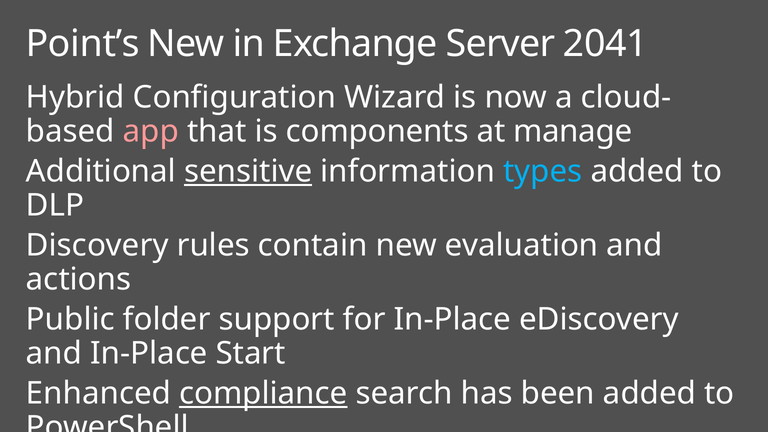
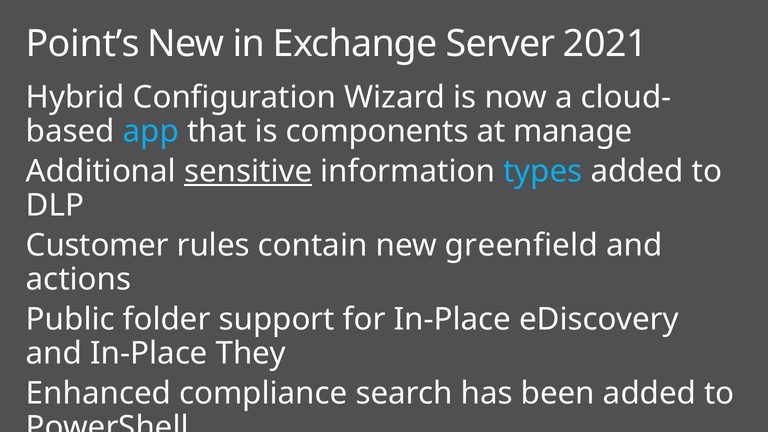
2041: 2041 -> 2021 (605, 44)
app colour: pink -> light blue (151, 131)
Discovery: Discovery -> Customer (97, 245)
evaluation: evaluation -> greenfield (521, 245)
Start: Start -> They (251, 353)
compliance underline: present -> none (263, 393)
